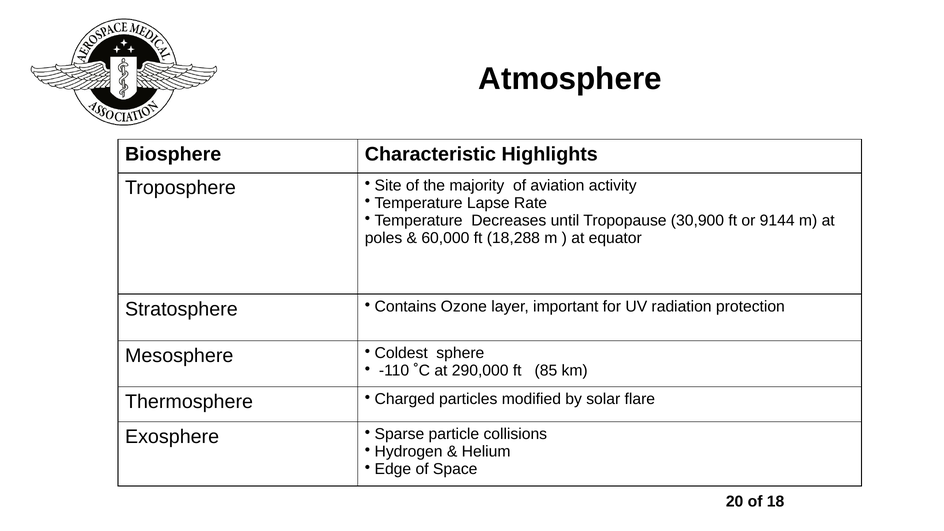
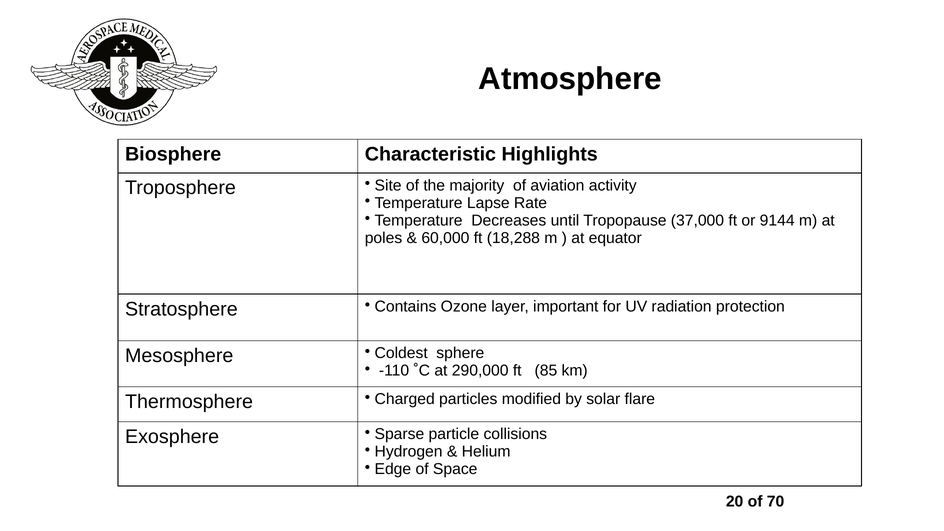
30,900: 30,900 -> 37,000 (697, 220)
18: 18 -> 70 (776, 502)
